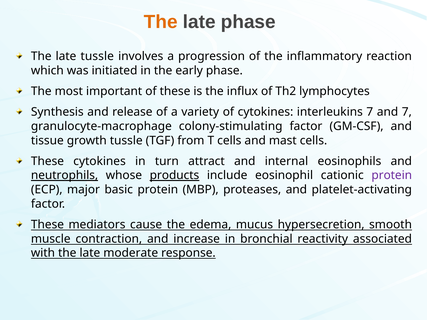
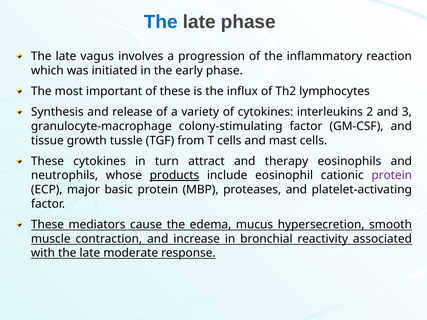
The colour: orange -> blue (161, 22)
late tussle: tussle -> vagus (97, 56)
interleukins 7: 7 -> 2 (370, 112)
and 7: 7 -> 3 (407, 112)
internal: internal -> therapy (286, 161)
neutrophils underline: present -> none (65, 176)
